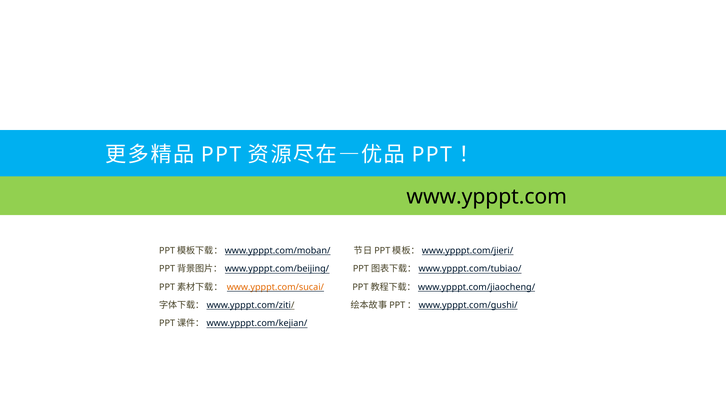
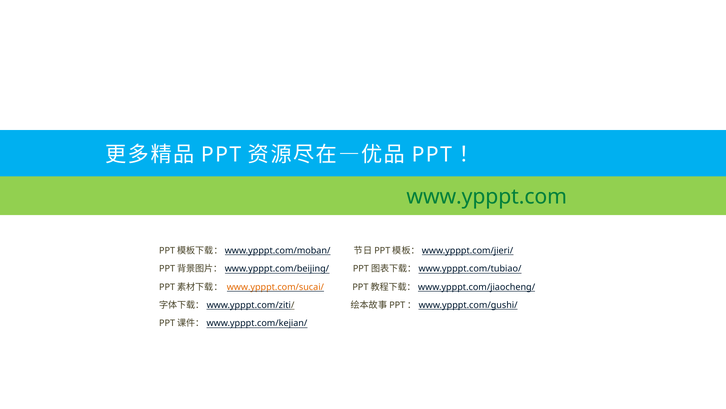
www.ypppt.com colour: black -> green (487, 197)
